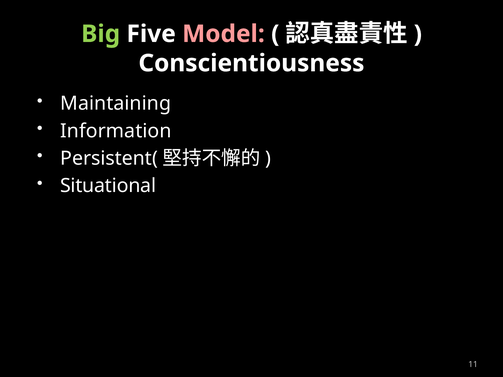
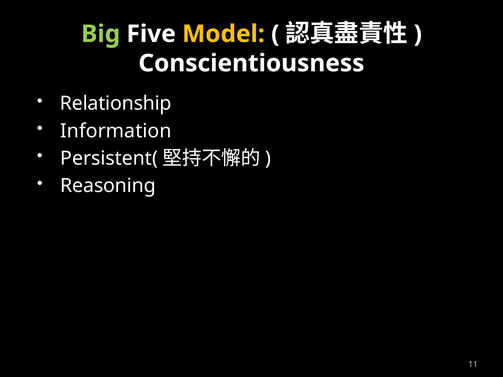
Model colour: pink -> yellow (223, 34)
Maintaining: Maintaining -> Relationship (116, 104)
Situational: Situational -> Reasoning (108, 186)
